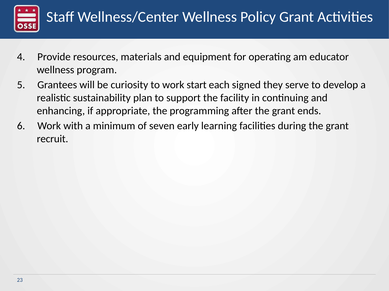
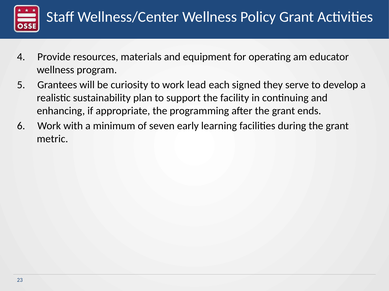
start: start -> lead (197, 85)
recruit: recruit -> metric (52, 139)
